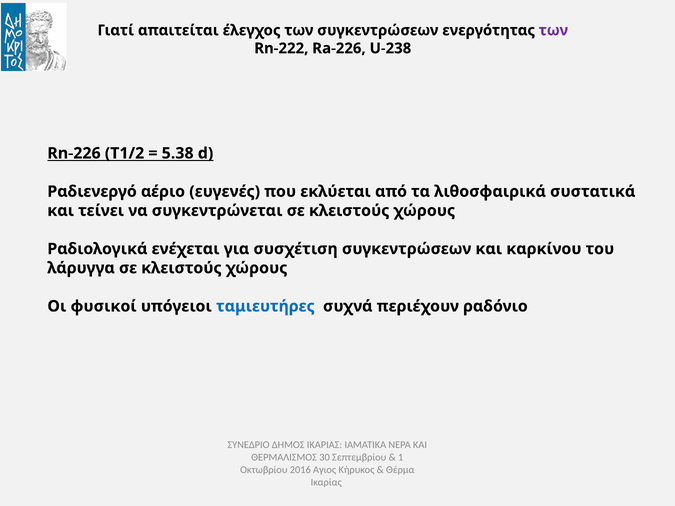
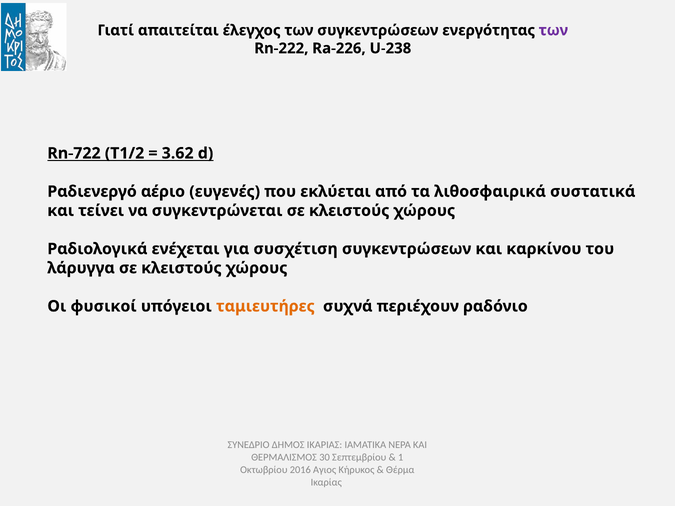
Rn-226: Rn-226 -> Rn-722 (74, 153)
5.38: 5.38 -> 3.62 (178, 153)
ταμιευτήρες colour: blue -> orange (265, 306)
